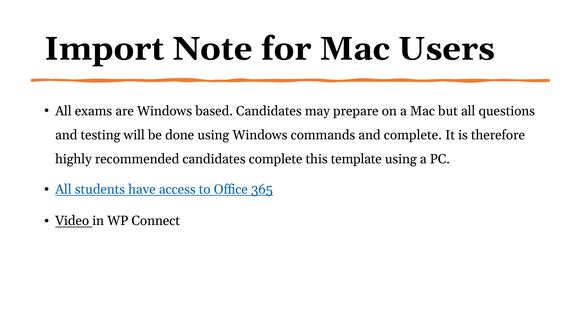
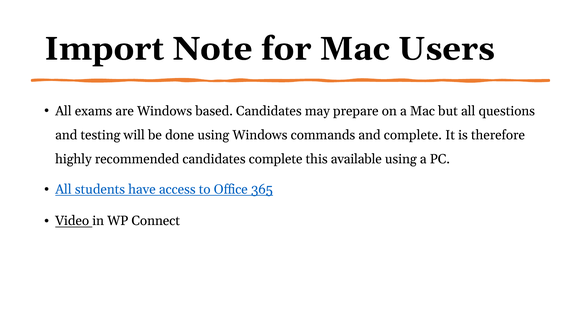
template: template -> available (356, 159)
